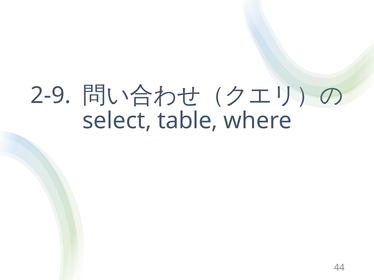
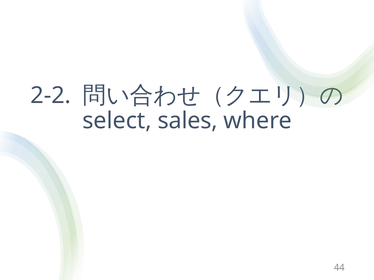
2-9: 2-9 -> 2-2 (51, 96)
table: table -> sales (188, 121)
